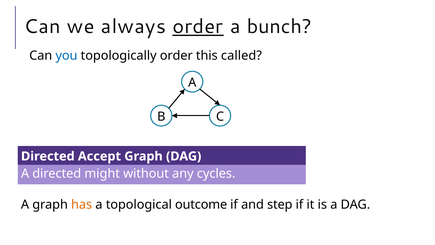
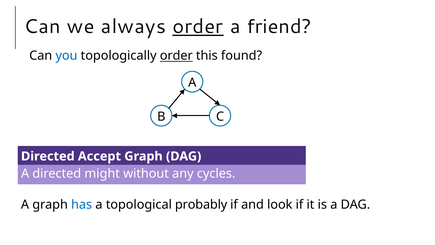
bunch: bunch -> friend (279, 27)
order underline: none -> present (176, 56)
called: called -> found (242, 56)
has colour: orange -> blue (82, 205)
outcome: outcome -> probably (201, 205)
step: step -> look (280, 205)
